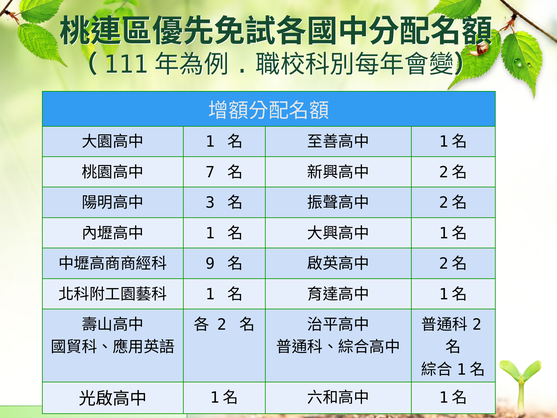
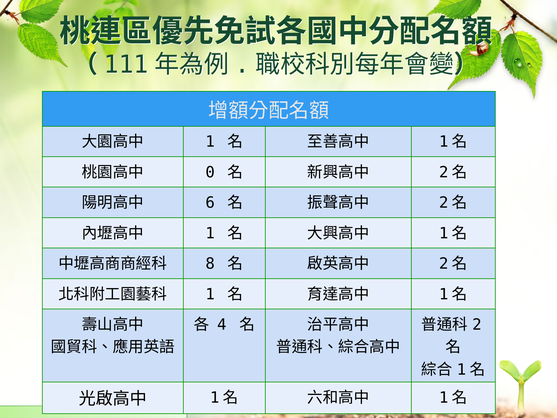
7: 7 -> 0 (210, 172)
3: 3 -> 6 (210, 203)
9: 9 -> 8 (210, 264)
2: 2 -> 4 (222, 325)
